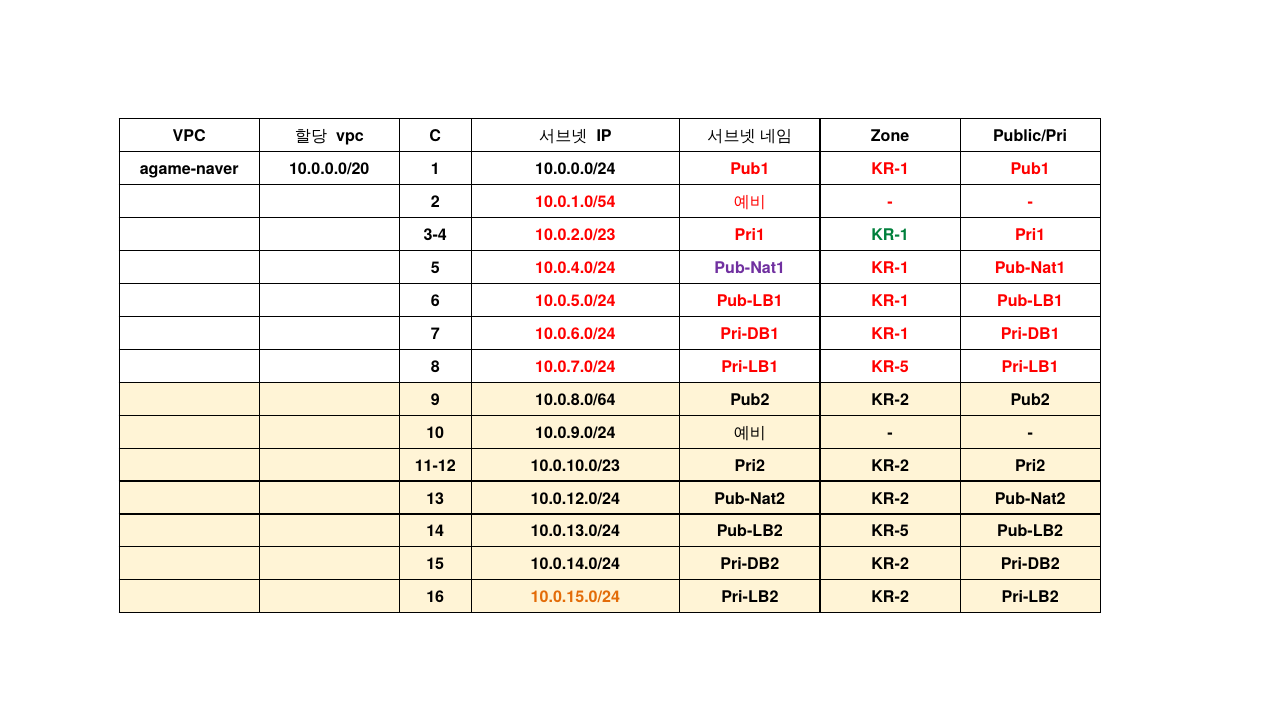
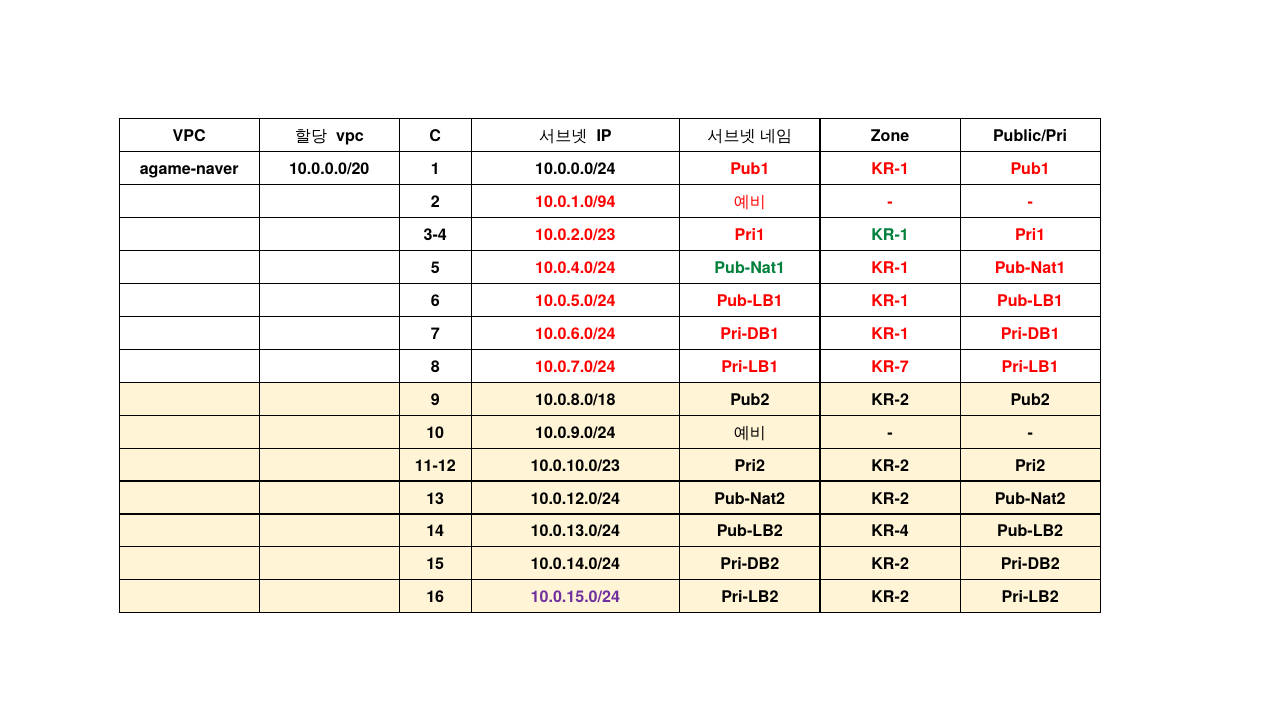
10.0.1.0/54: 10.0.1.0/54 -> 10.0.1.0/94 (575, 202)
Pub-Nat1 colour: purple -> green (750, 268)
Pri-LB1 KR-5: KR-5 -> KR-7 (890, 367)
10.0.8.0/64: 10.0.8.0/64 -> 10.0.8.0/18 (575, 400)
Pub-LB2 KR-5: KR-5 -> KR-4 (890, 531)
10.0.15.0/24 colour: orange -> purple (575, 597)
